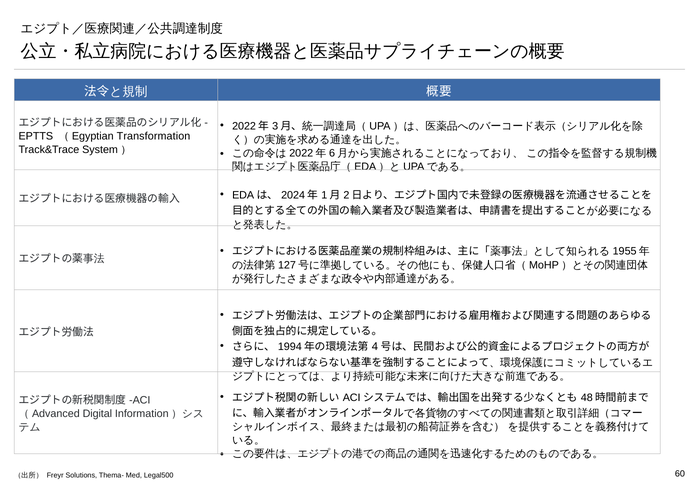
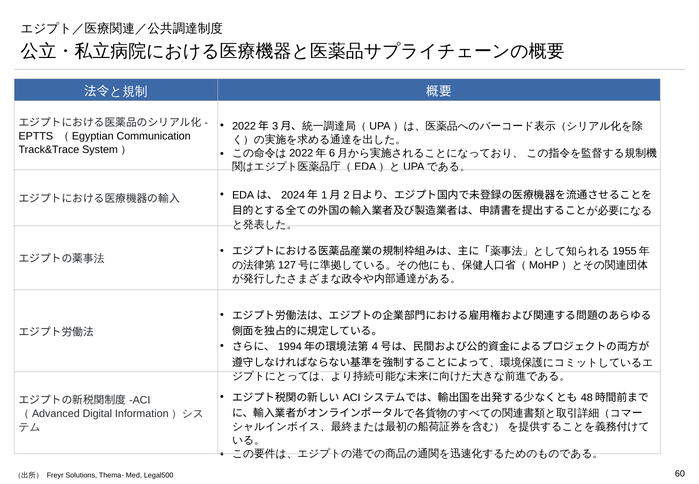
Transformation: Transformation -> Communication (154, 136)
